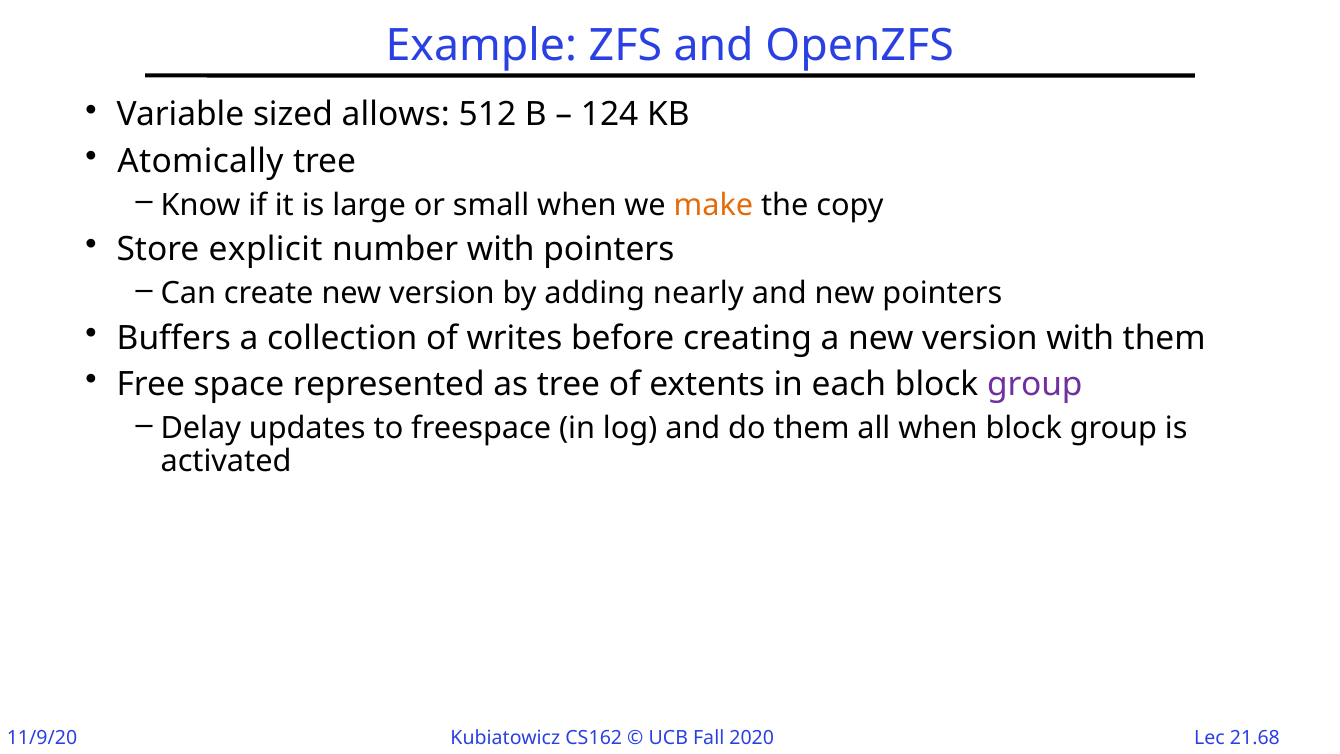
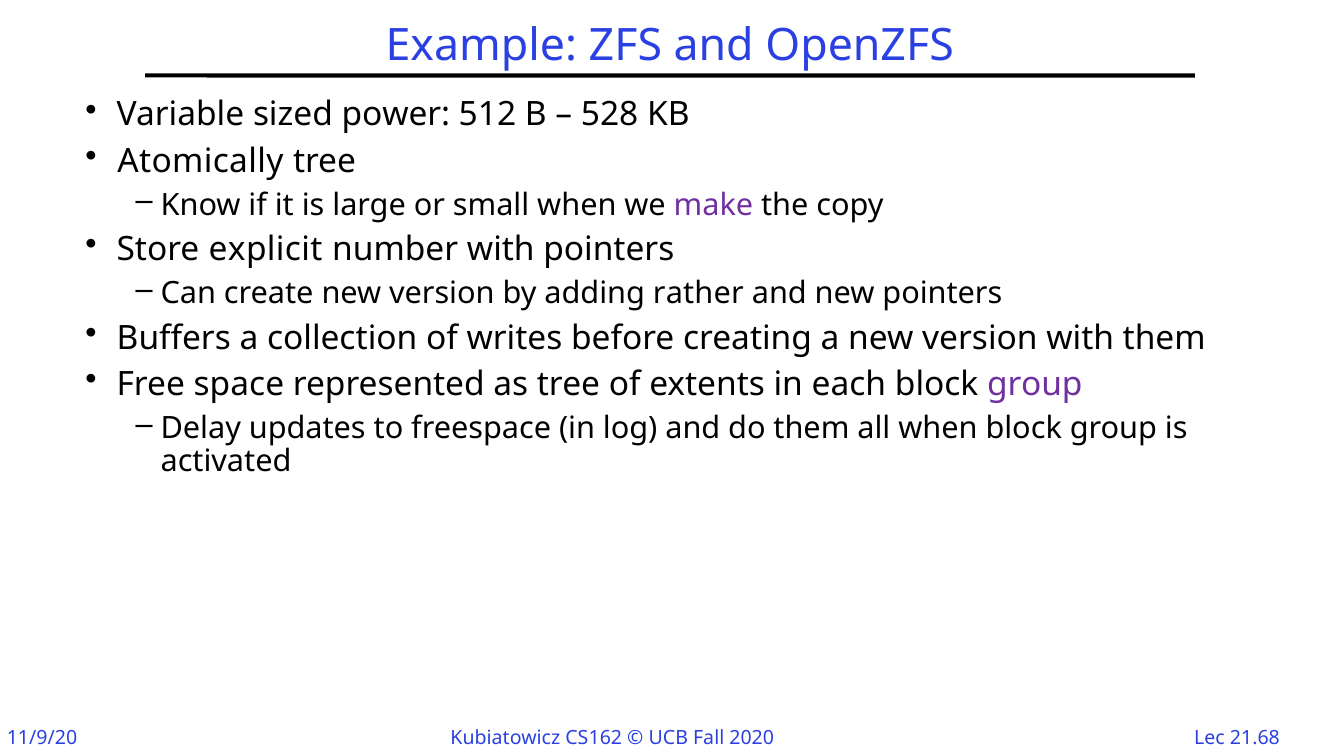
allows: allows -> power (396, 115)
124: 124 -> 528 (610, 115)
make colour: orange -> purple (713, 205)
nearly: nearly -> rather (698, 294)
